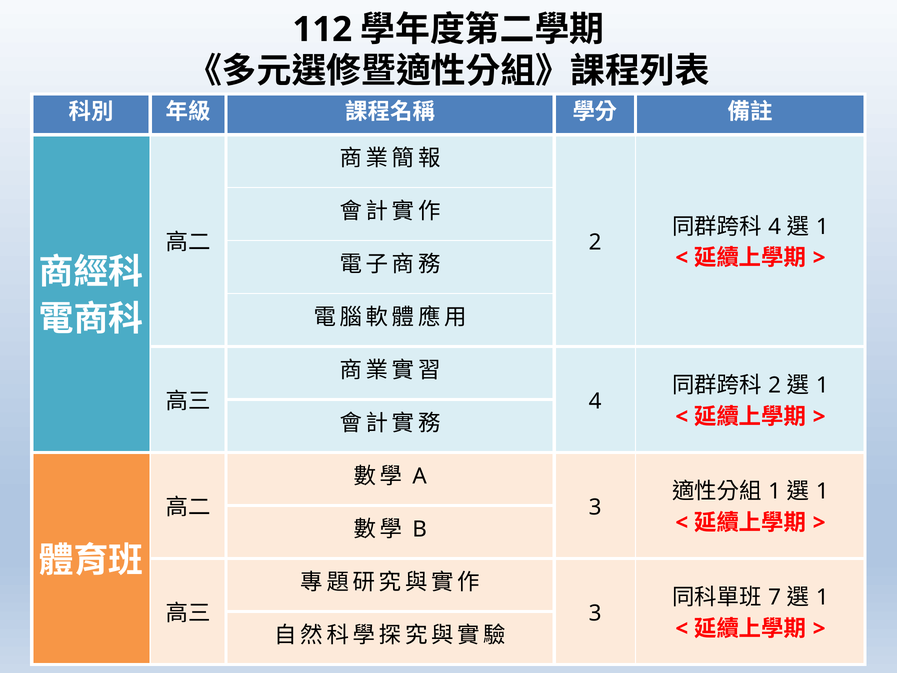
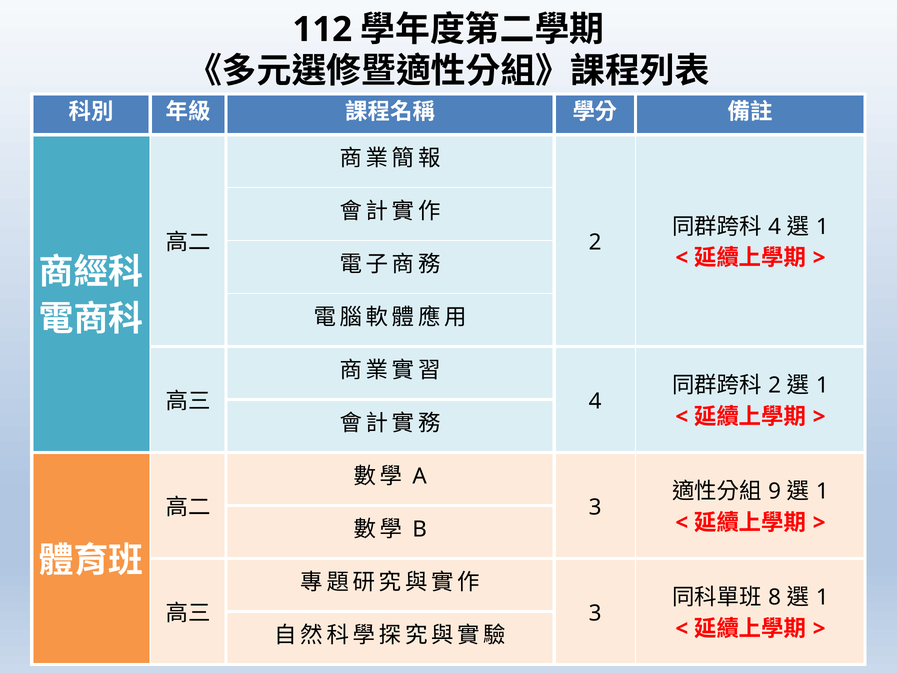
1: 1 -> 9 (775, 491)
7: 7 -> 8 (775, 597)
